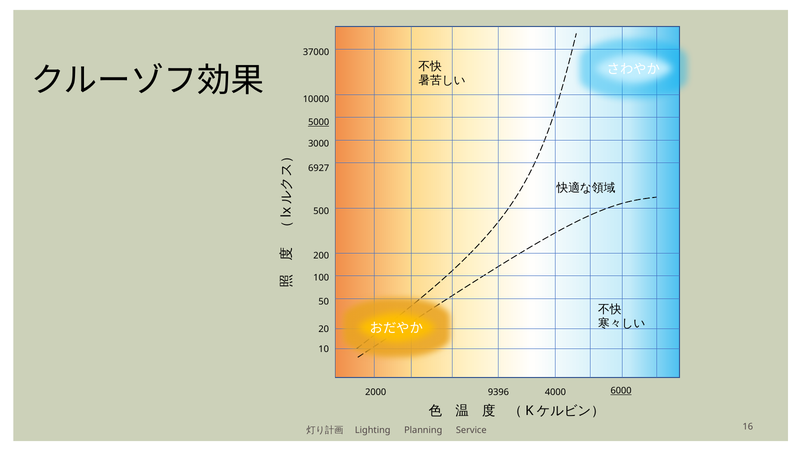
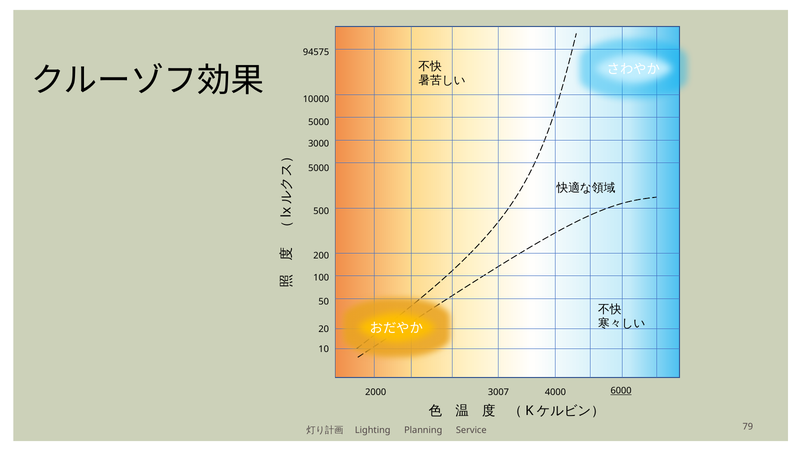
37000: 37000 -> 94575 (316, 52)
5000 underline: present -> none (319, 122)
6927: 6927 -> 5000 (319, 168)
9396: 9396 -> 3007 (498, 392)
16: 16 -> 79 (748, 427)
